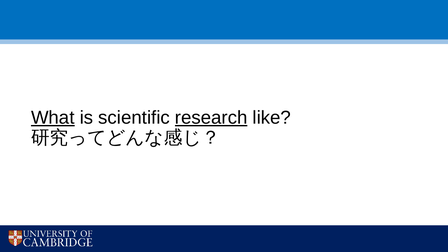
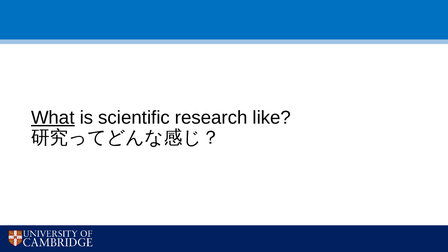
research underline: present -> none (211, 118)
